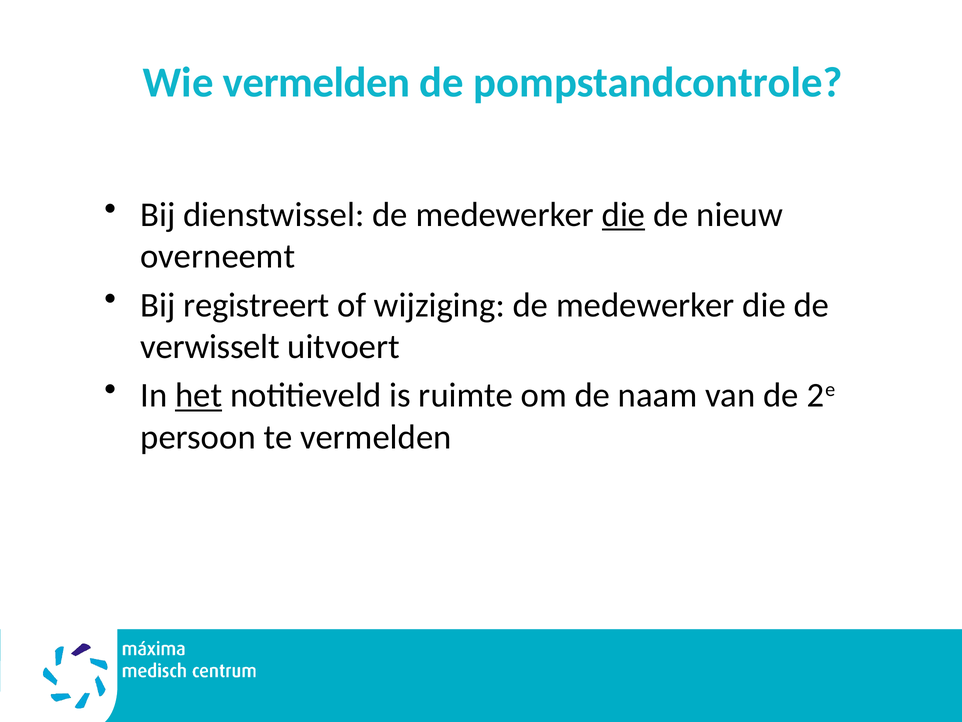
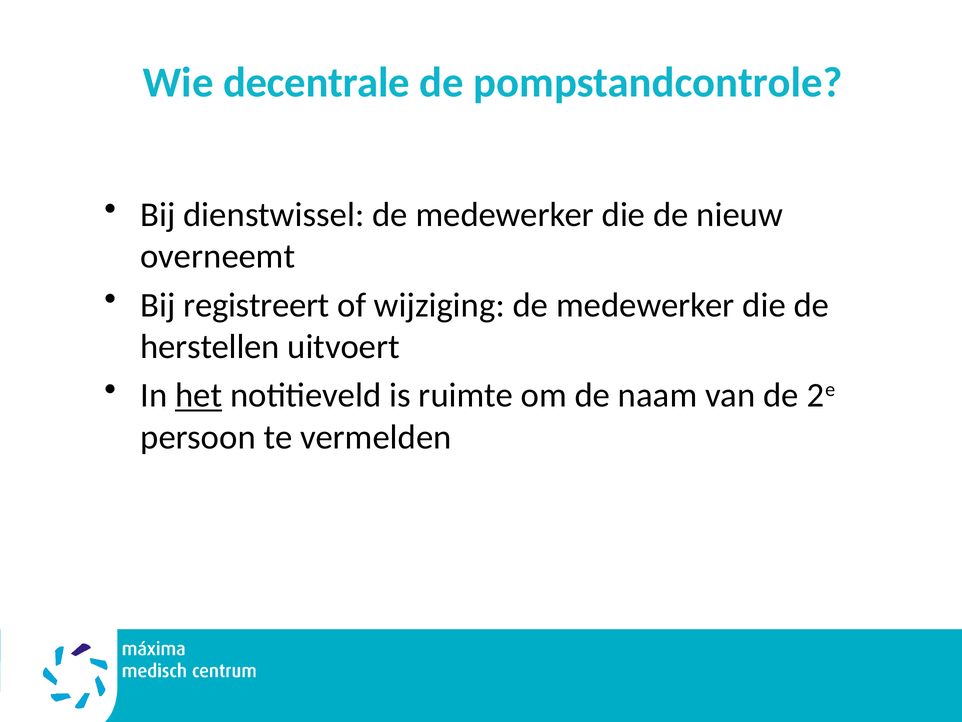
Wie vermelden: vermelden -> decentrale (317, 82)
die underline: present -> none (623, 215)
verwisselt: verwisselt -> herstellen (210, 346)
